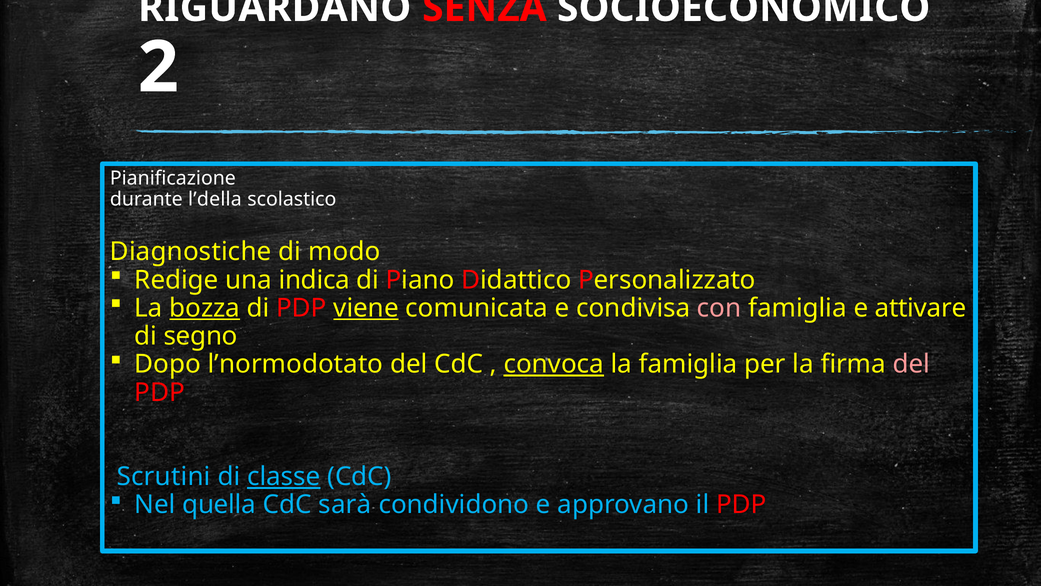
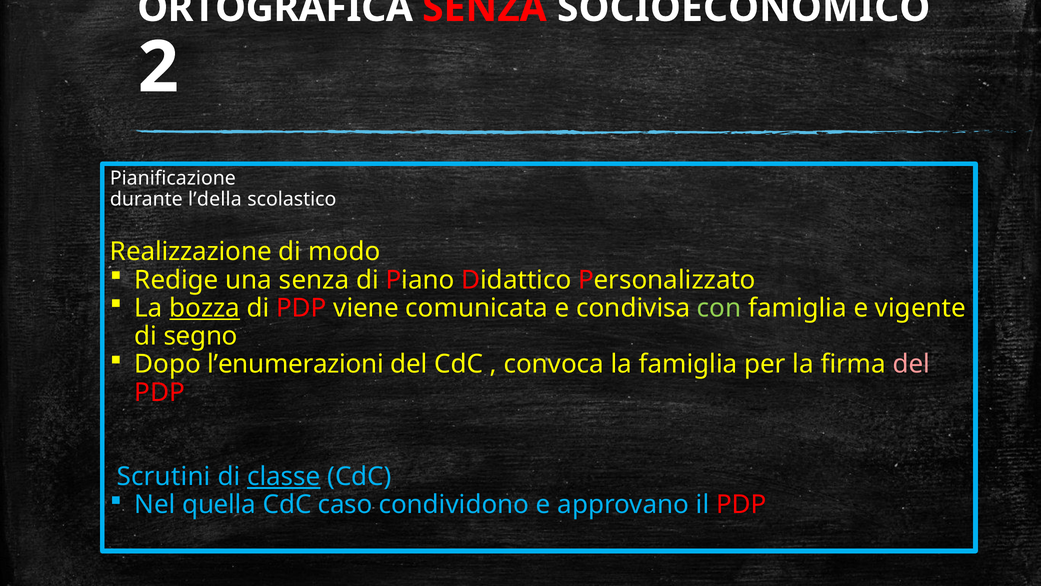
RIGUARDANO: RIGUARDANO -> ORTOGRAFICA (275, 8)
Diagnostiche: Diagnostiche -> Realizzazione (191, 252)
una indica: indica -> senza (314, 280)
viene underline: present -> none (366, 308)
con colour: pink -> light green (719, 308)
attivare: attivare -> vigente (920, 308)
l’normodotato: l’normodotato -> l’enumerazioni (296, 364)
convoca underline: present -> none (554, 364)
sarà: sarà -> caso (345, 505)
